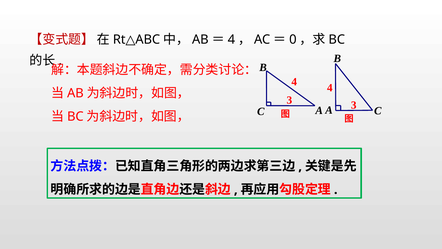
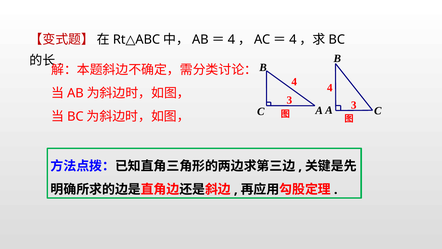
0: 0 -> 4 (293, 40)
